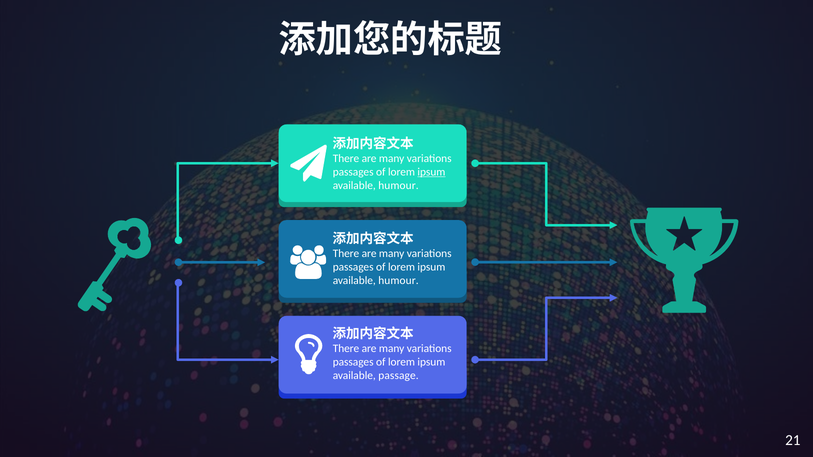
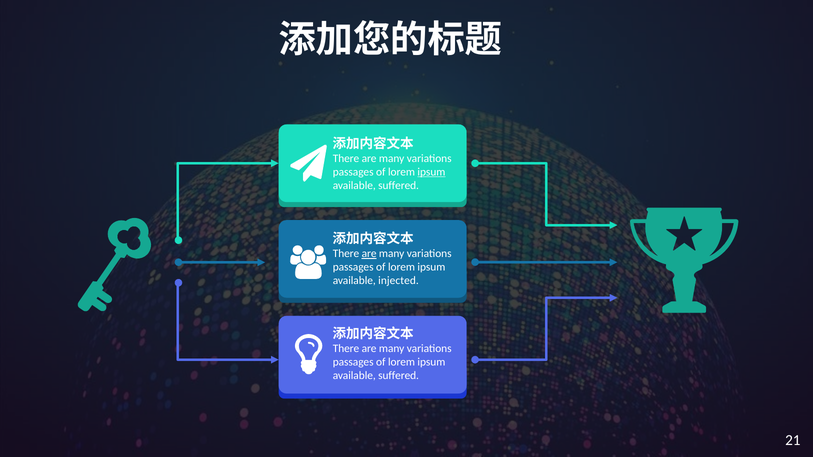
humour: humour -> suffered (399, 186)
are underline: none -> present (369, 254)
humour: humour -> injected (399, 281)
passage: passage -> suffered (399, 376)
